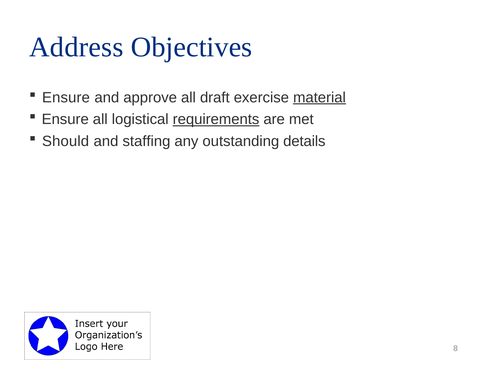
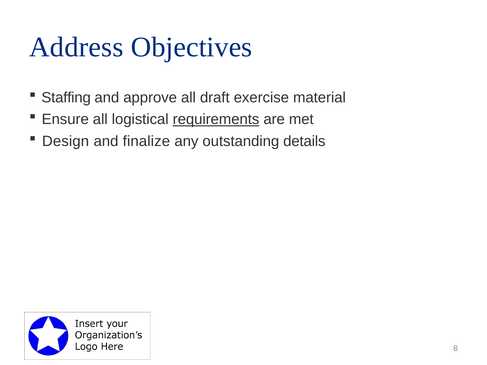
Ensure: Ensure -> Staffing (66, 98)
material underline: present -> none (319, 98)
Should: Should -> Design (66, 141)
staffing: staffing -> finalize (146, 141)
